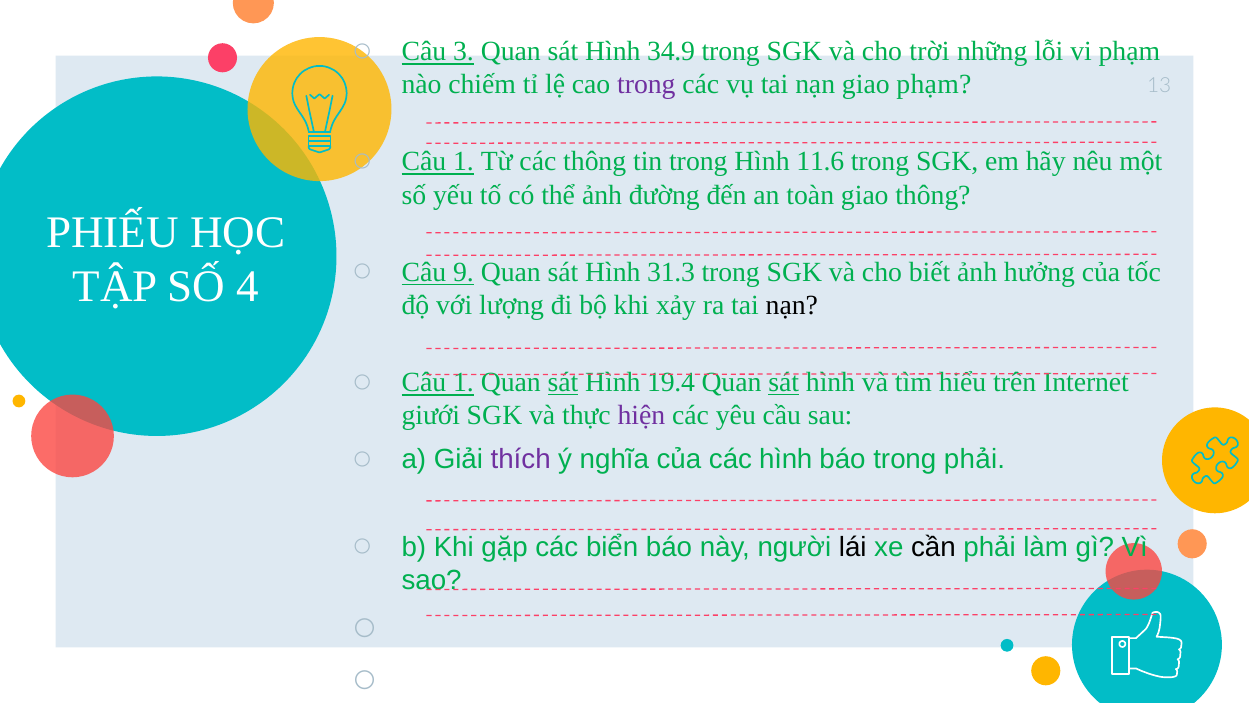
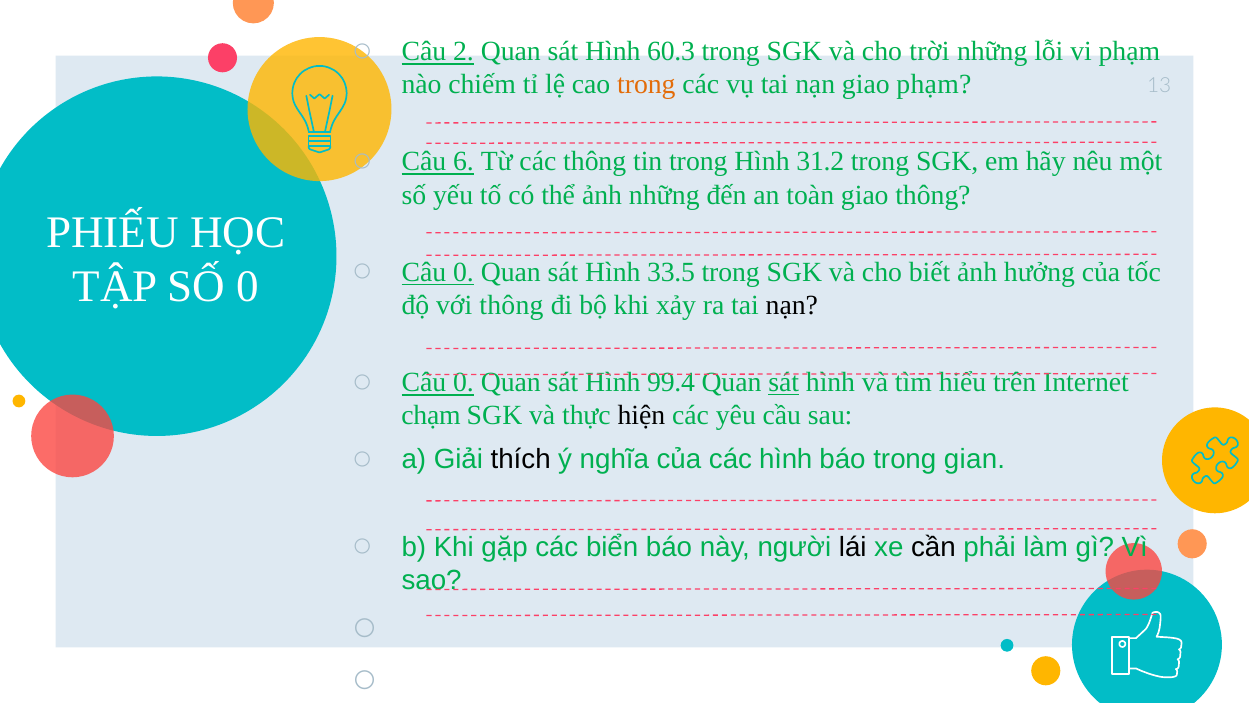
3: 3 -> 2 (463, 51)
34.9: 34.9 -> 60.3 (671, 51)
trong colour: purple -> orange (646, 85)
1: 1 -> 6 (463, 162)
11.6: 11.6 -> 31.2 (820, 162)
ảnh đường: đường -> những (664, 195)
9: 9 -> 0 (463, 272)
31.3: 31.3 -> 33.5 (671, 272)
SỐ 4: 4 -> 0 (248, 286)
với lượng: lượng -> thông (511, 305)
1: 1 -> 0 (463, 382)
sát underline: present -> none (563, 382)
19.4: 19.4 -> 99.4 (671, 382)
giưới: giưới -> chạm (431, 416)
hiện colour: purple -> black (641, 416)
thích colour: purple -> black (521, 459)
trong phải: phải -> gian (975, 459)
